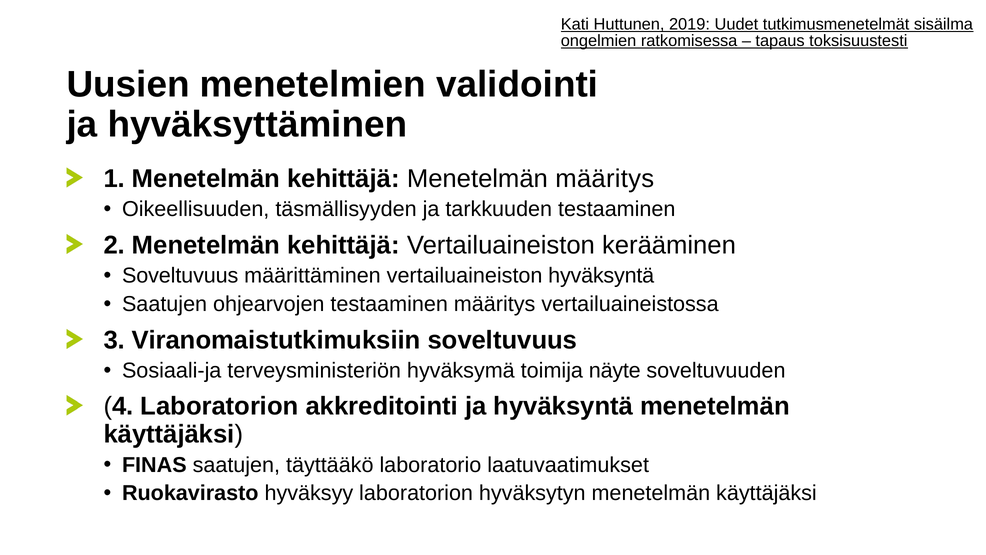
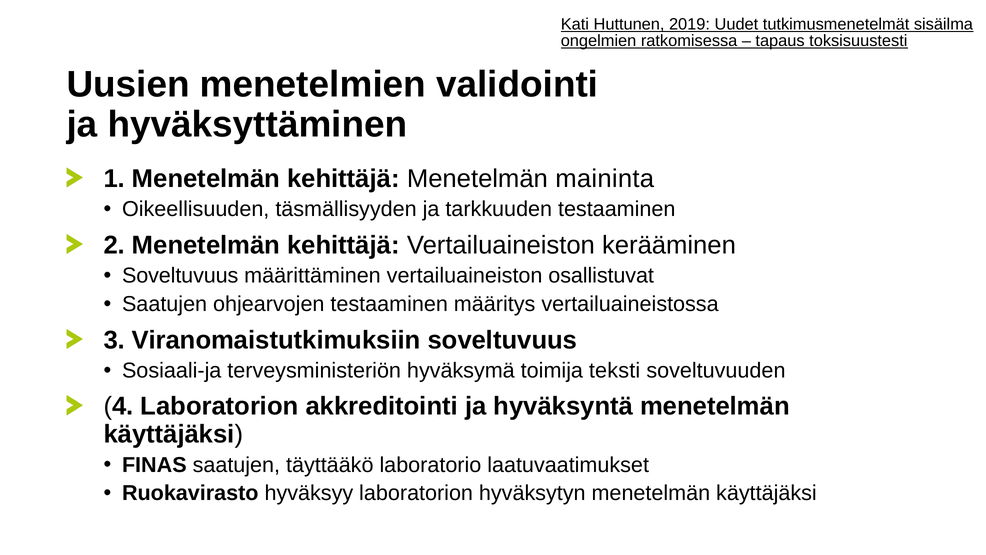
Menetelmän määritys: määritys -> maininta (605, 179)
vertailuaineiston hyväksyntä: hyväksyntä -> osallistuvat (601, 276)
näyte: näyte -> teksti (615, 370)
